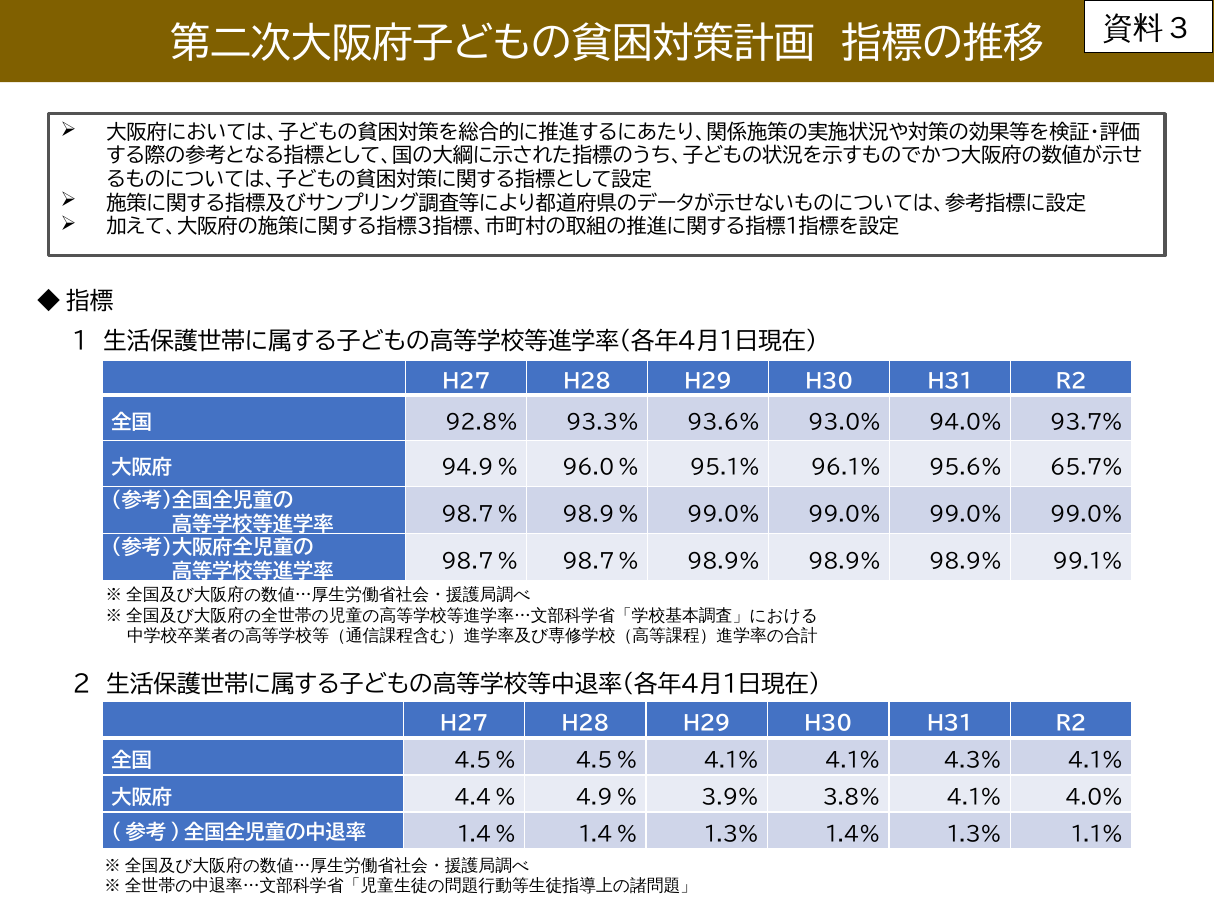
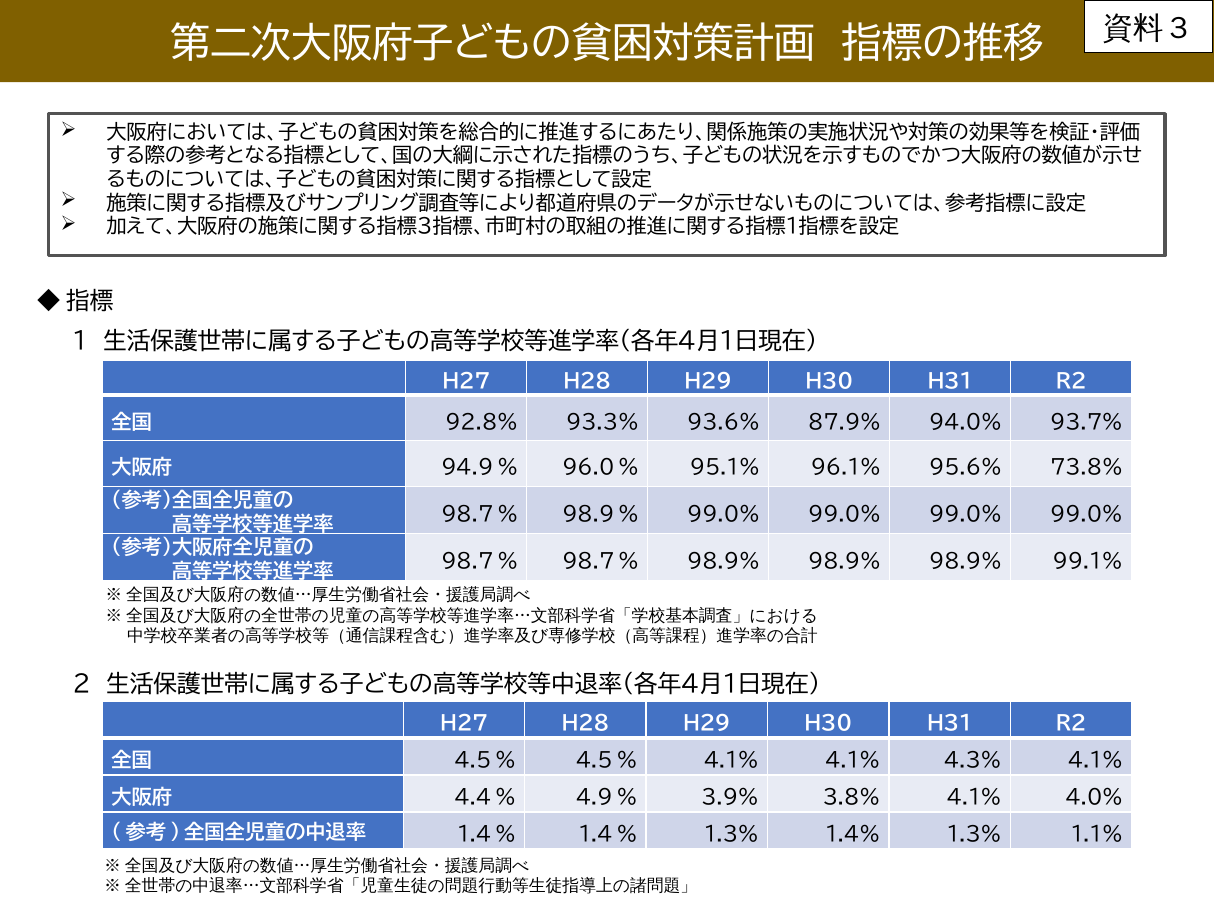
93.0%: 93.0% -> 87.9% (844, 422)
65.7%: 65.7% -> 73.8% (1086, 468)
